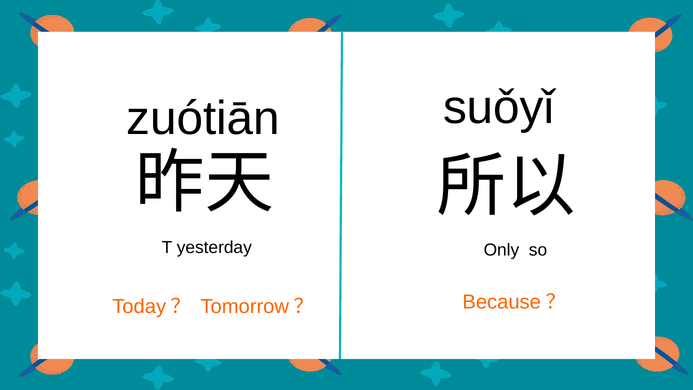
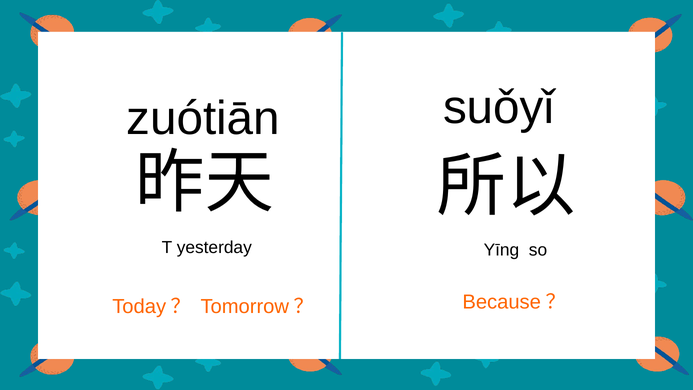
Only: Only -> Yīng (501, 250)
